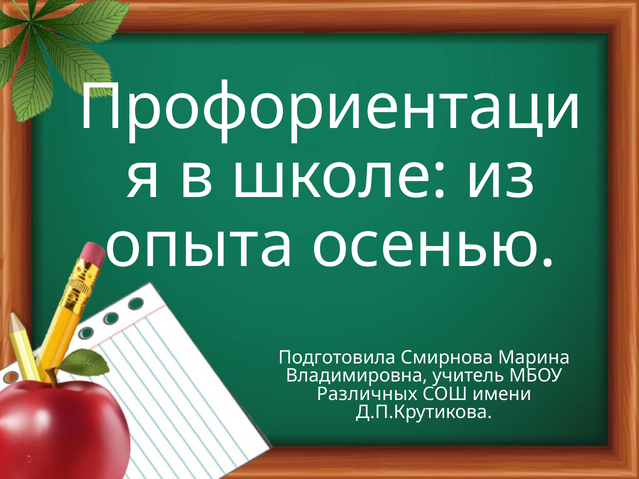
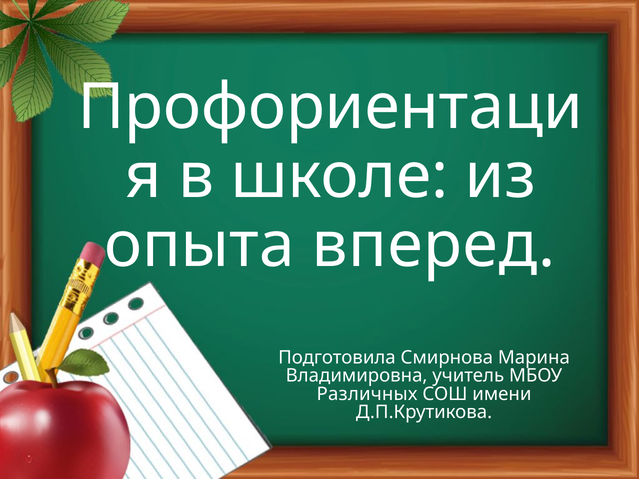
осенью: осенью -> вперед (433, 245)
